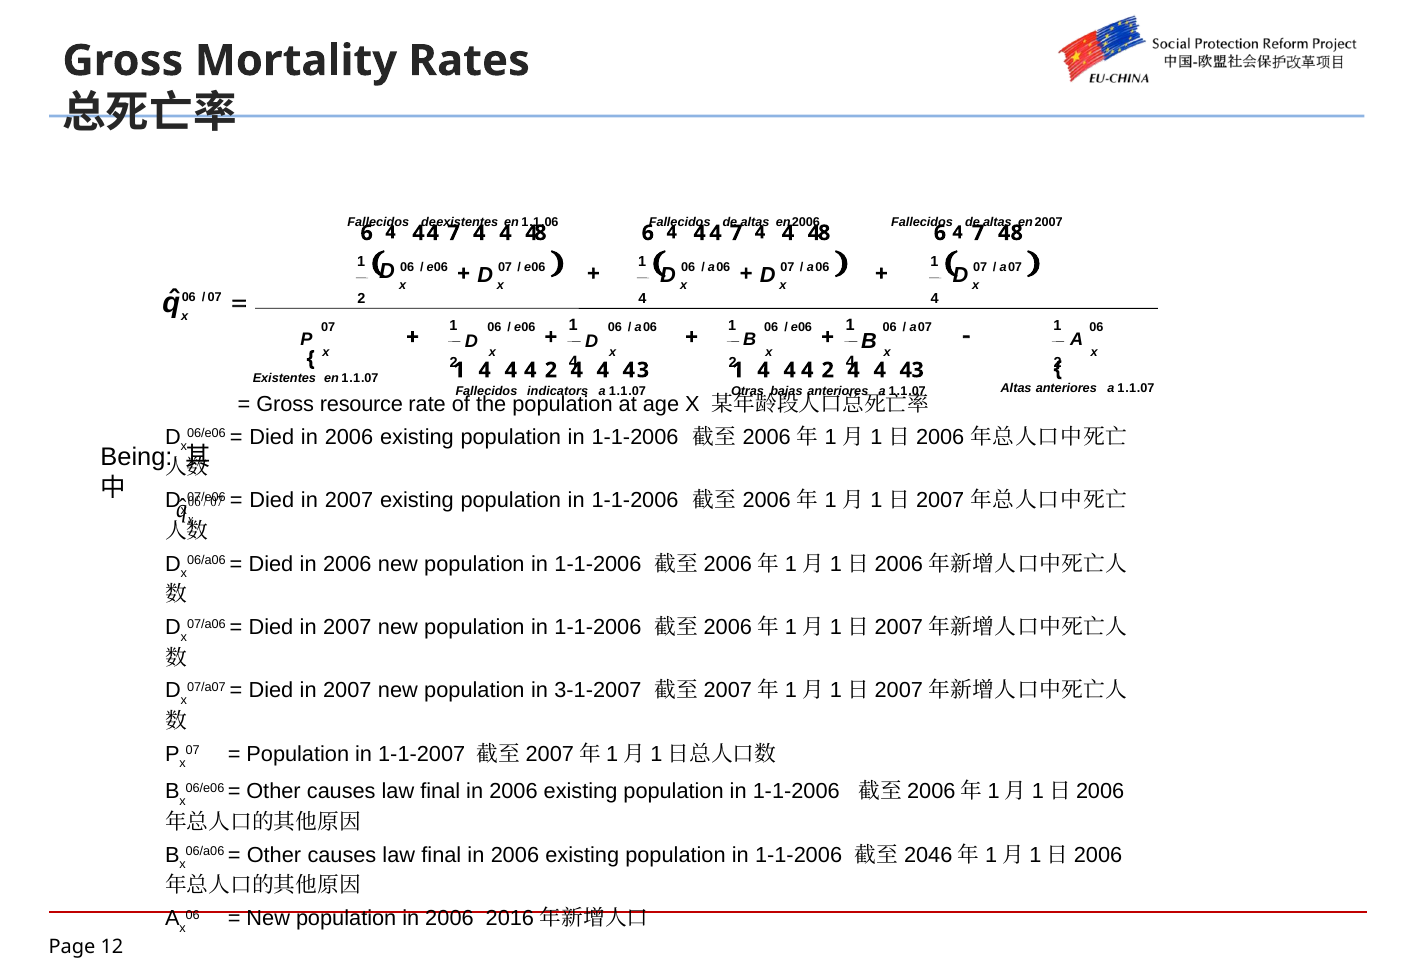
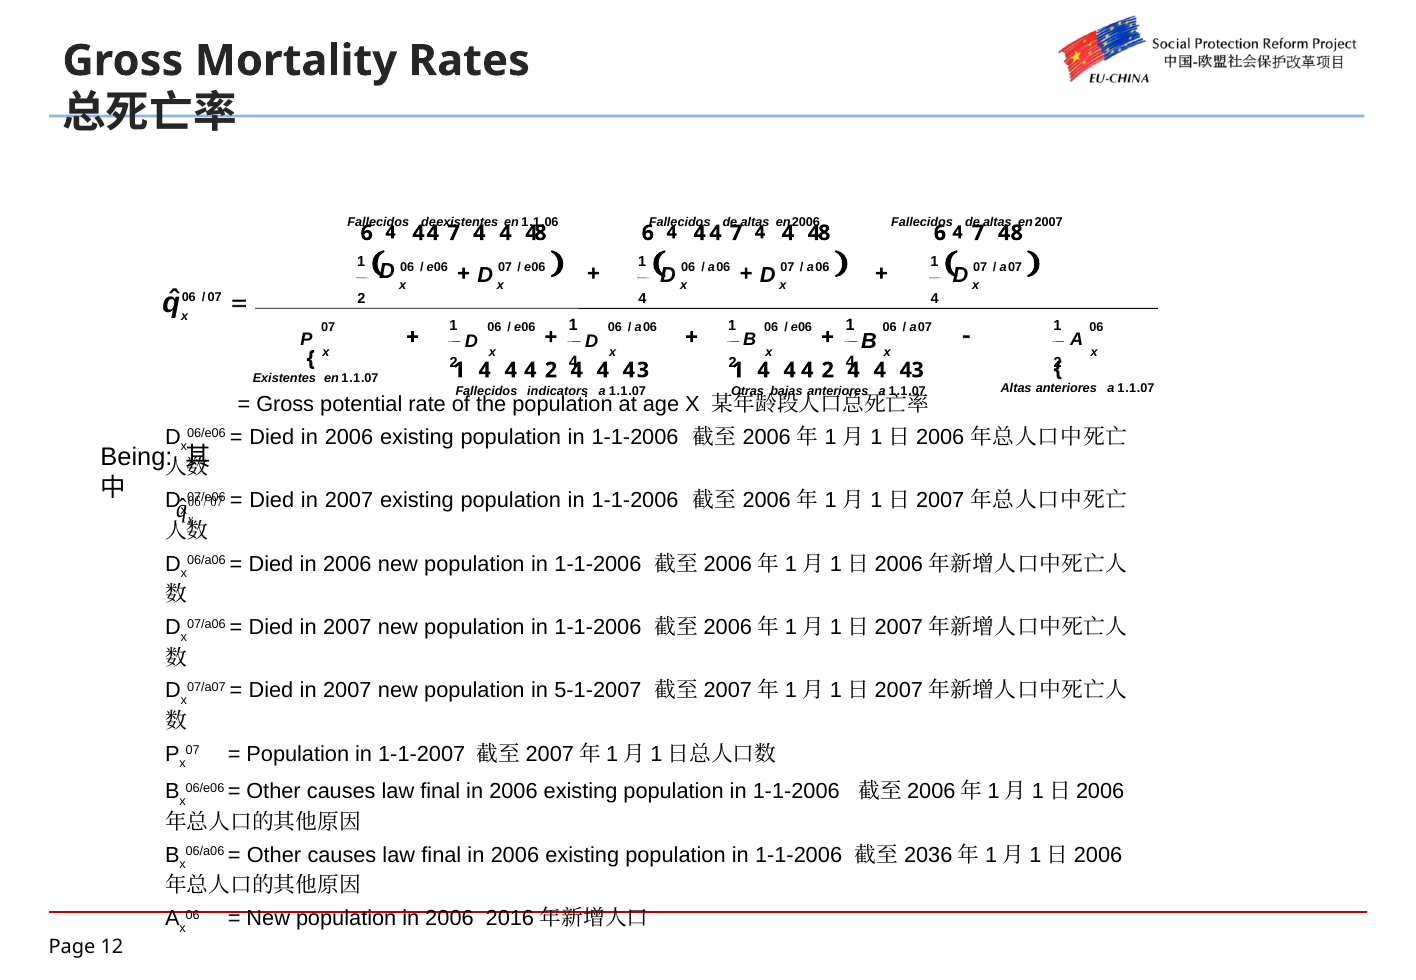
resource: resource -> potential (361, 404)
3-1-2007: 3-1-2007 -> 5-1-2007 (598, 691)
2046: 2046 -> 2036 (928, 855)
